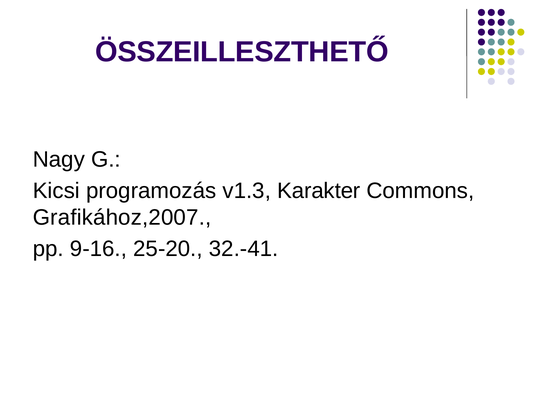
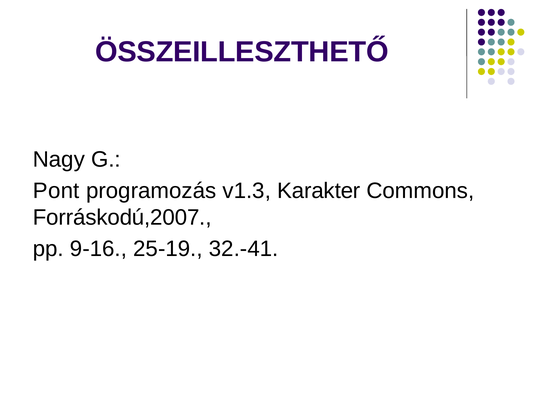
Kicsi: Kicsi -> Pont (56, 191)
Grafikához,2007: Grafikához,2007 -> Forráskodú,2007 (122, 218)
25-20: 25-20 -> 25-19 (168, 249)
